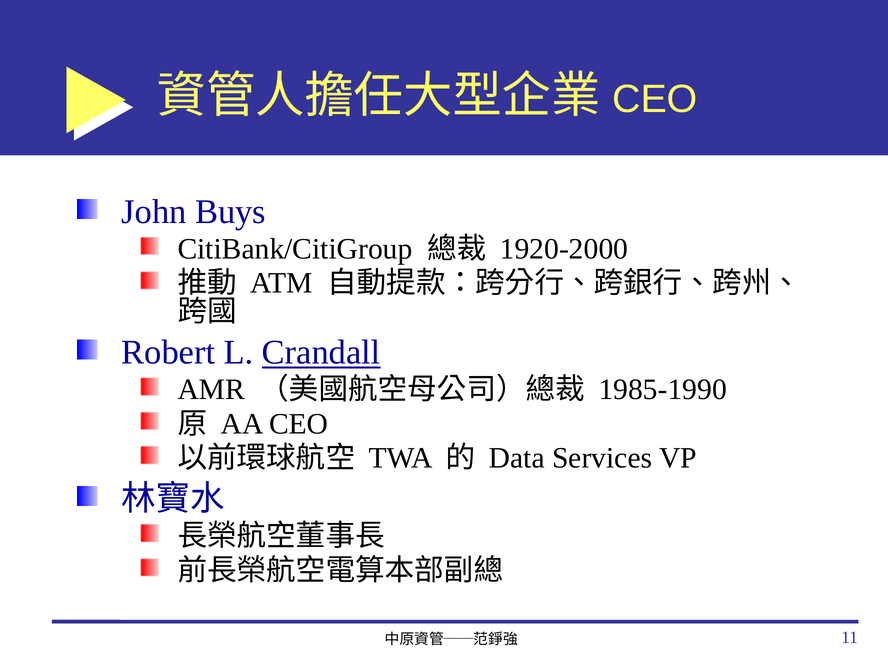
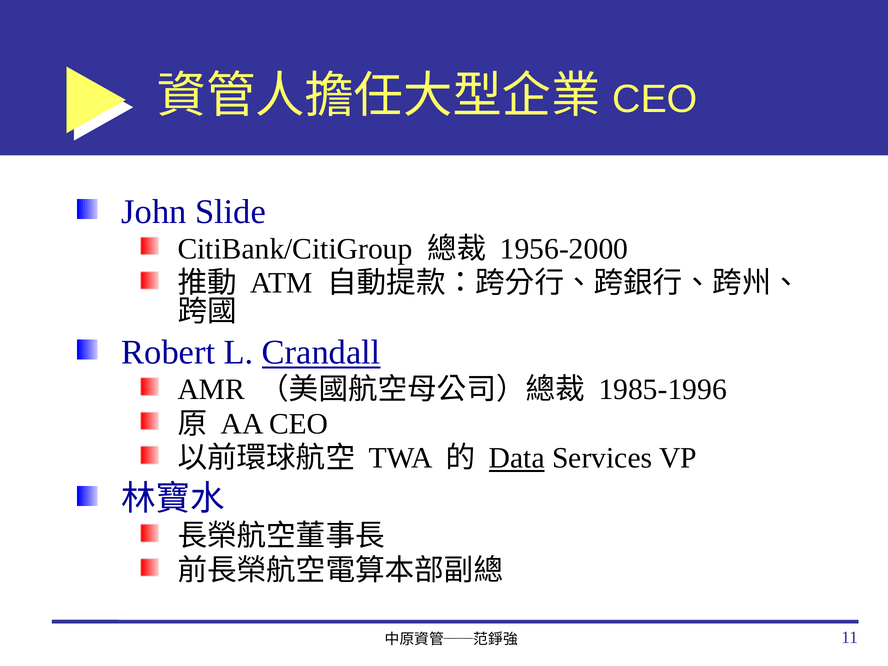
Buys: Buys -> Slide (230, 212)
1920-2000: 1920-2000 -> 1956-2000 (564, 249)
1985-1990: 1985-1990 -> 1985-1996 (663, 389)
Data underline: none -> present (517, 458)
